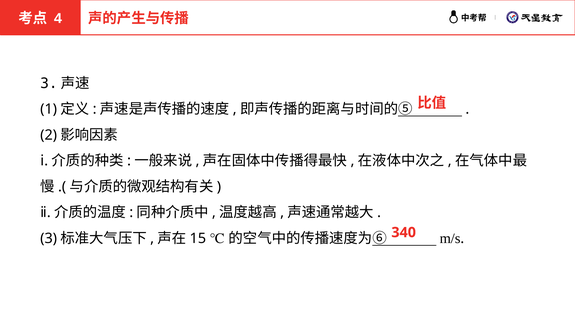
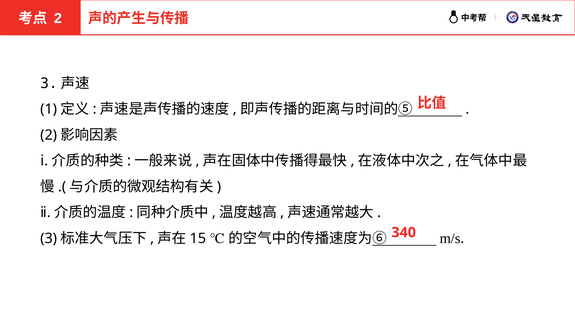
4: 4 -> 2 (58, 18)
